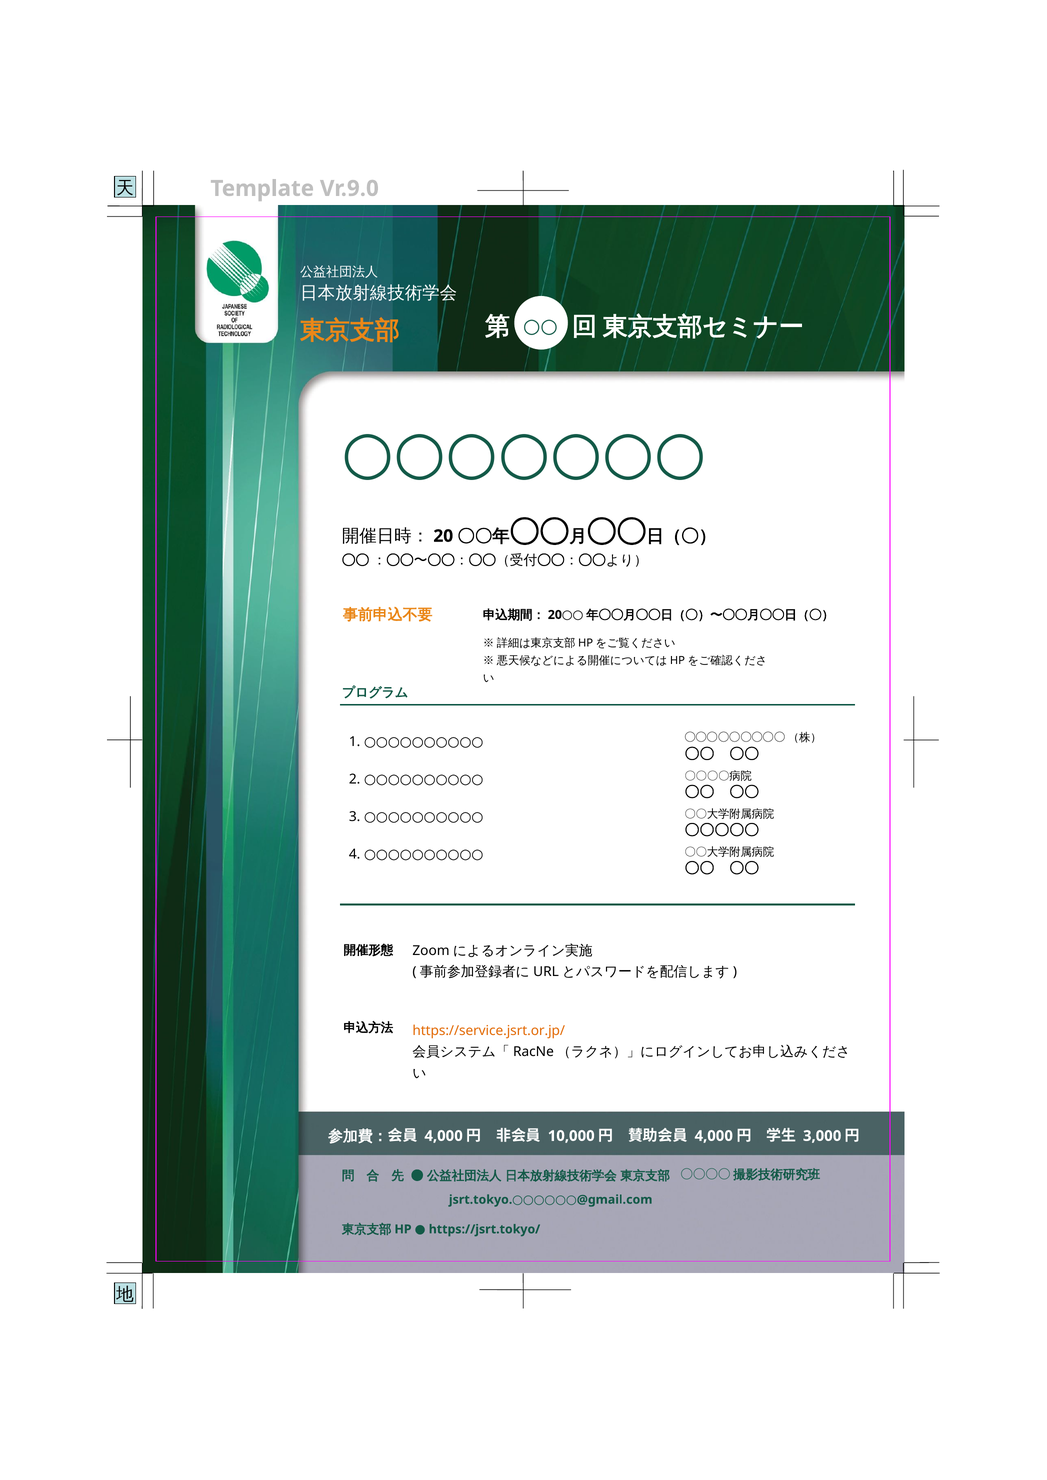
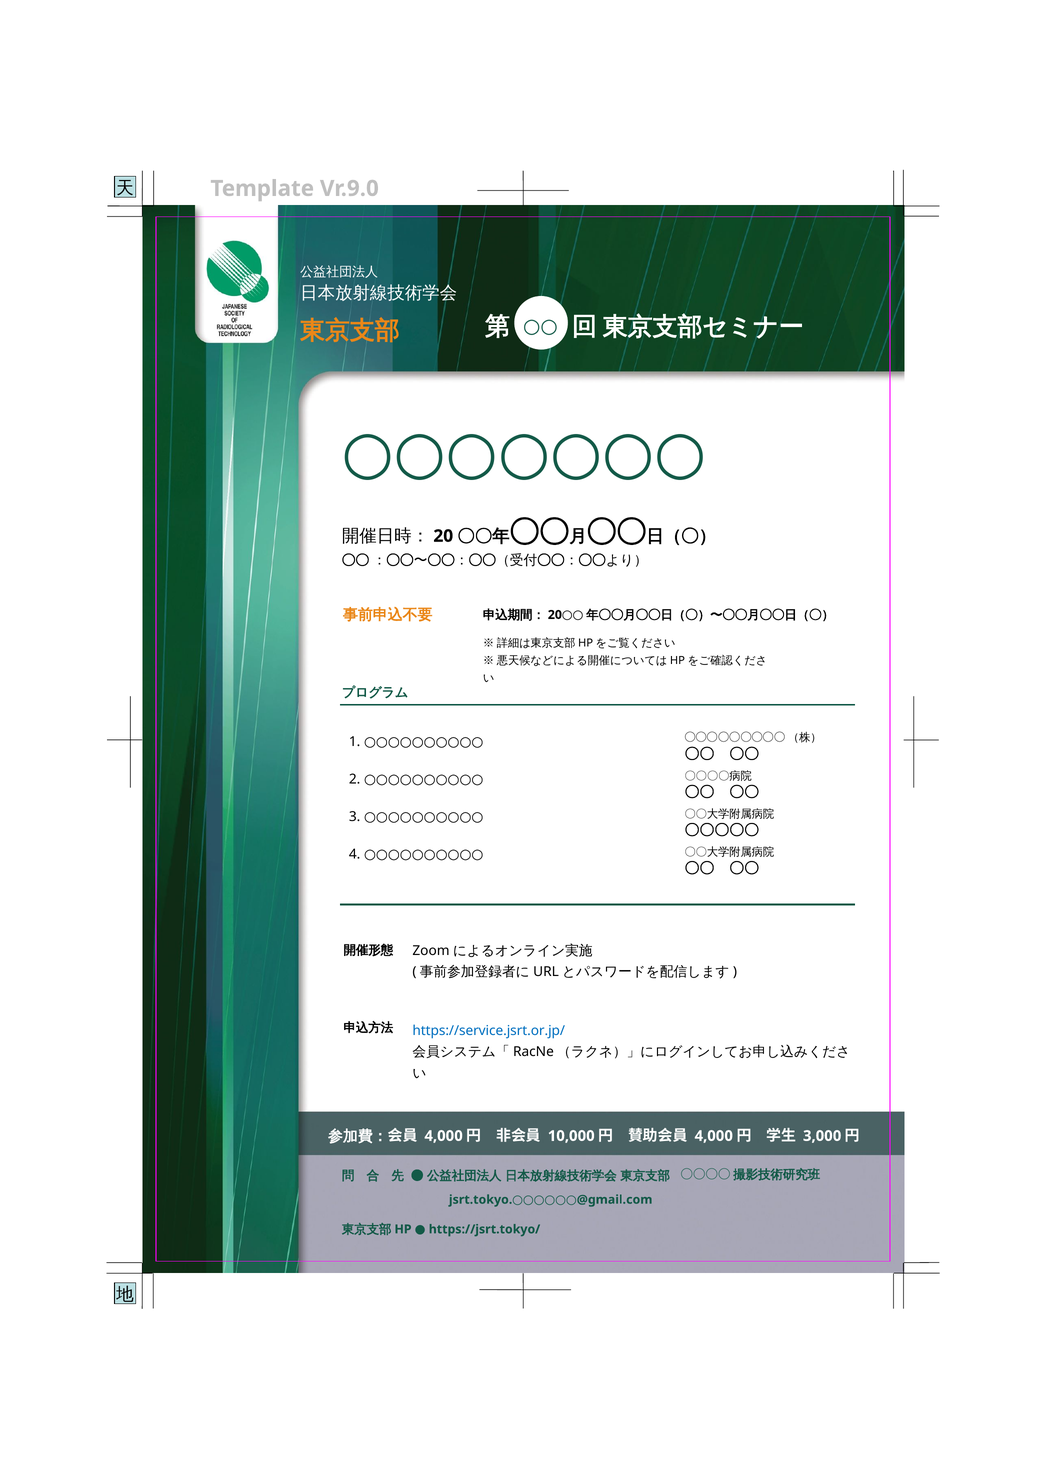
https://service.jsrt.or.jp/ colour: orange -> blue (489, 1031)
